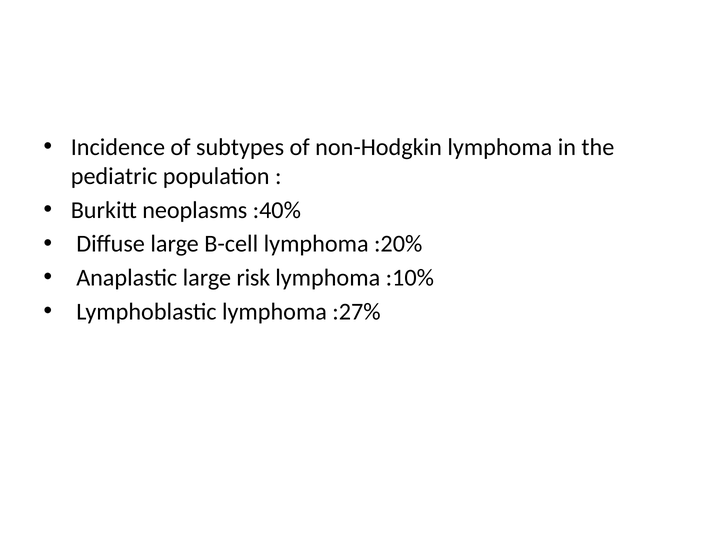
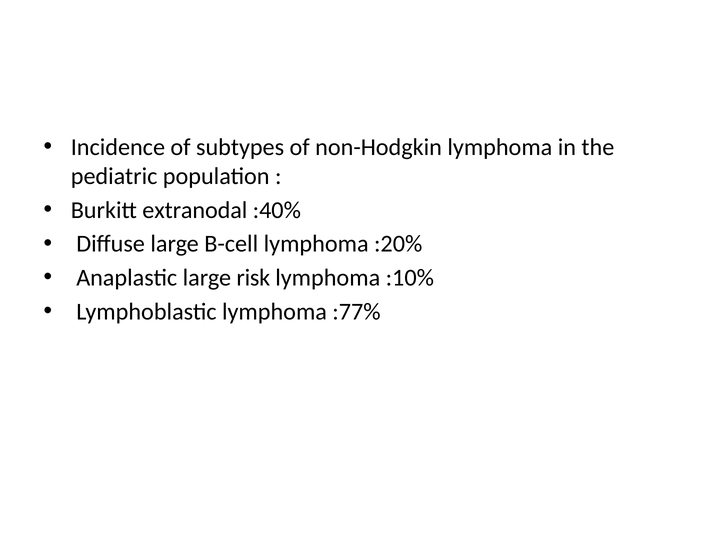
neoplasms: neoplasms -> extranodal (195, 210)
:27%: :27% -> :77% (356, 311)
